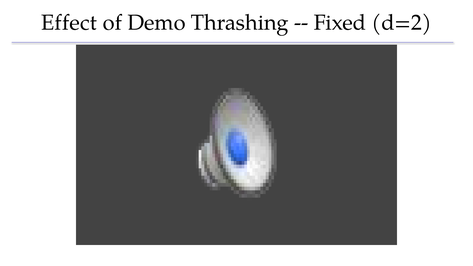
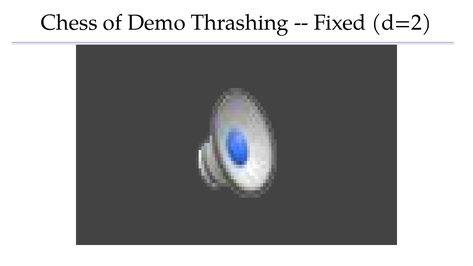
Effect: Effect -> Chess (69, 23)
